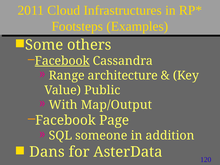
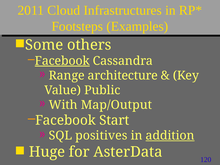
Page: Page -> Start (114, 120)
someone: someone -> positives (101, 136)
addition underline: none -> present (170, 136)
Dans: Dans -> Huge (47, 152)
